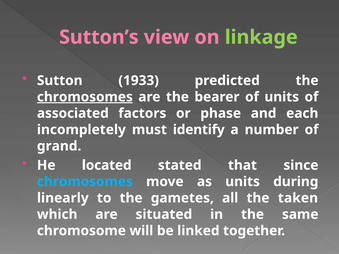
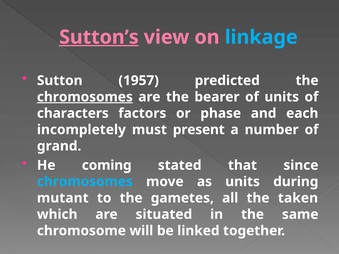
Sutton’s underline: none -> present (99, 37)
linkage colour: light green -> light blue (261, 37)
1933: 1933 -> 1957 (139, 81)
associated: associated -> characters (73, 113)
identify: identify -> present (199, 130)
located: located -> coming (107, 165)
linearly: linearly -> mutant (63, 198)
